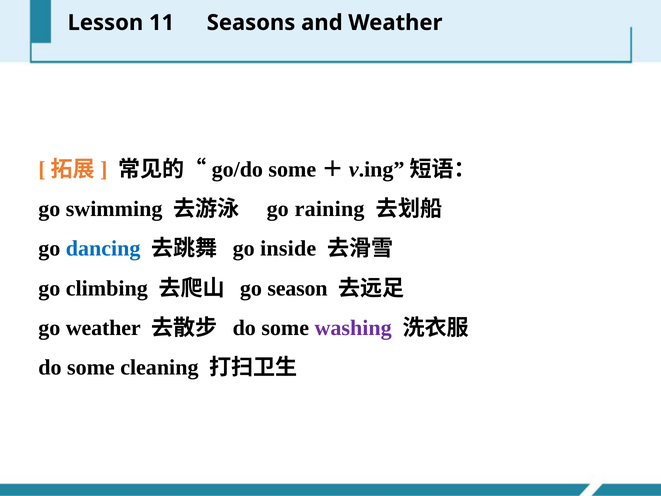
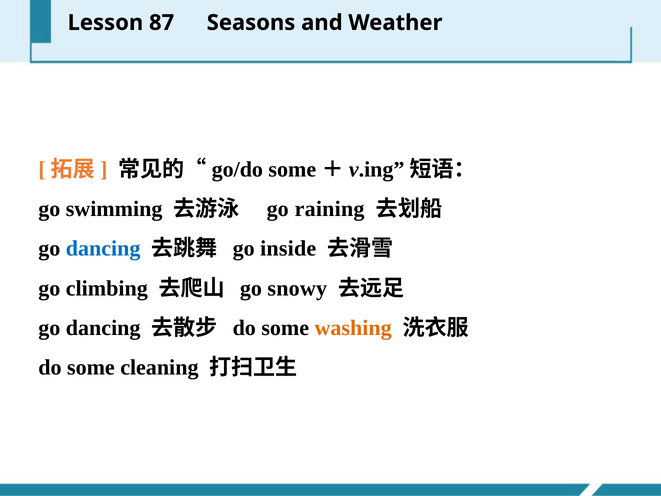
11: 11 -> 87 (162, 23)
season: season -> snowy (297, 288)
weather: weather -> dancing (103, 328)
washing colour: purple -> orange (353, 328)
